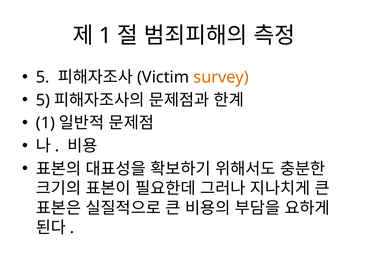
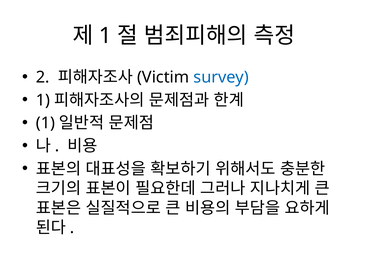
5: 5 -> 2 (43, 77)
survey colour: orange -> blue (221, 77)
5: 5 -> 1 (43, 100)
